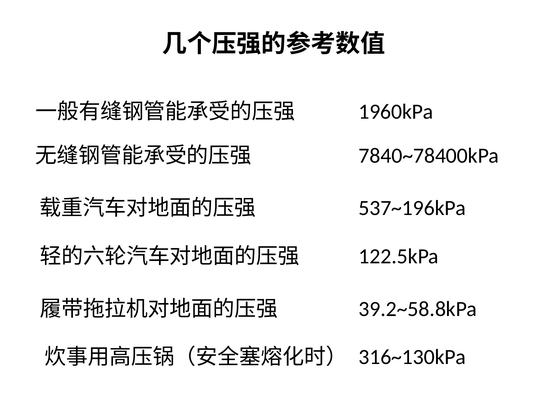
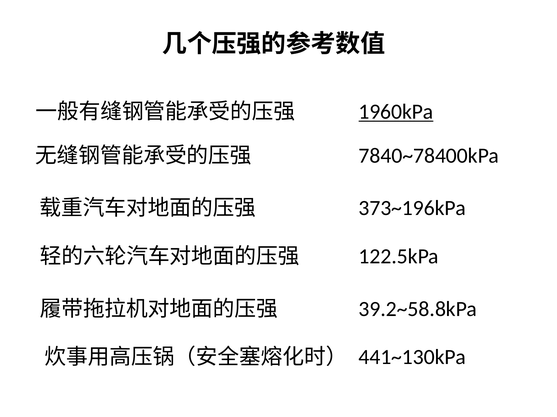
1960kPa underline: none -> present (396, 112)
537~196kPa: 537~196kPa -> 373~196kPa (412, 209)
316~130kPa: 316~130kPa -> 441~130kPa (412, 358)
